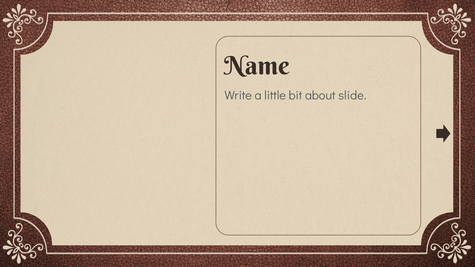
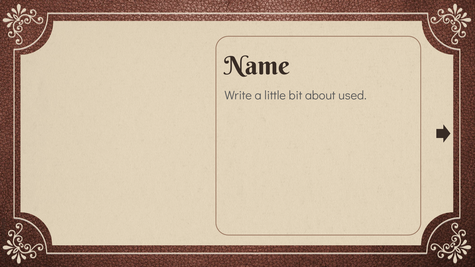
slide: slide -> used (352, 95)
